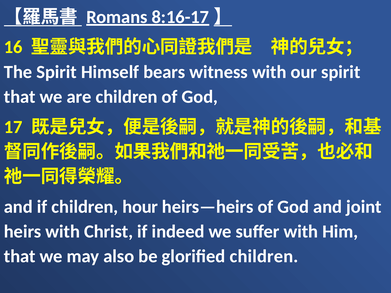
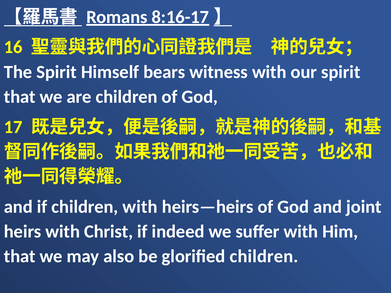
children hour: hour -> with (140, 207)
